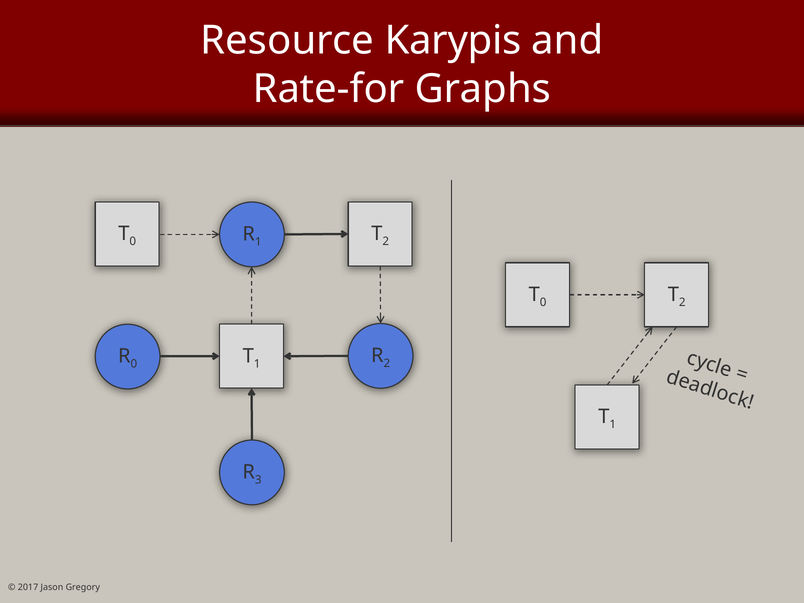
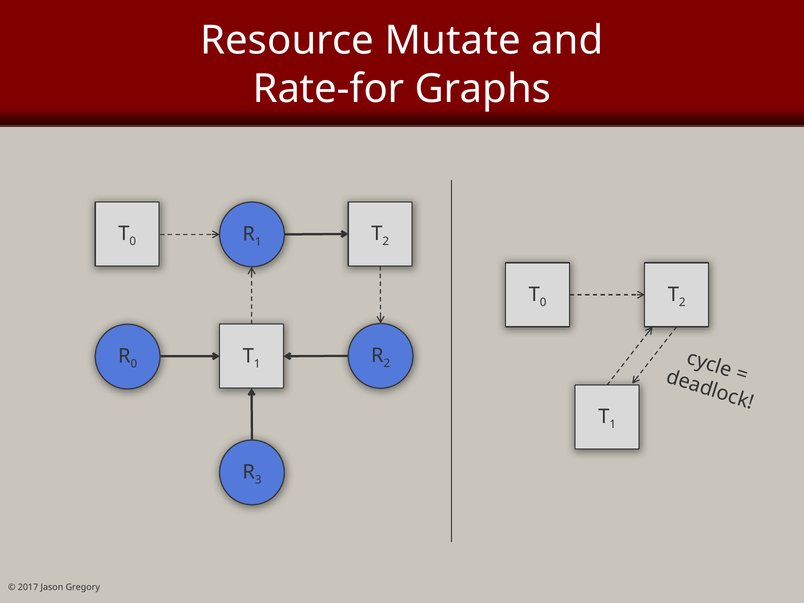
Karypis: Karypis -> Mutate (453, 41)
